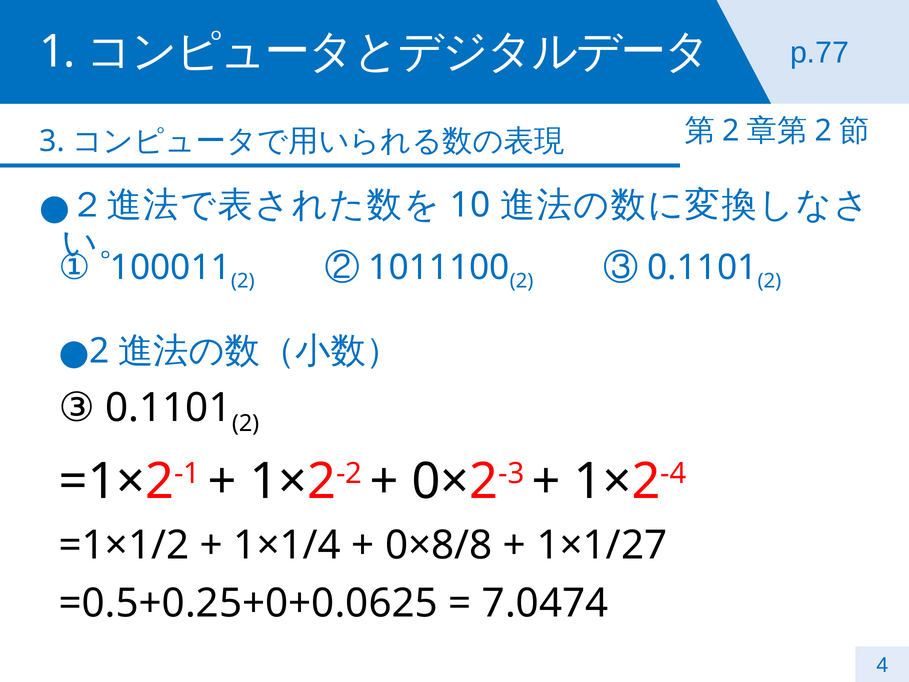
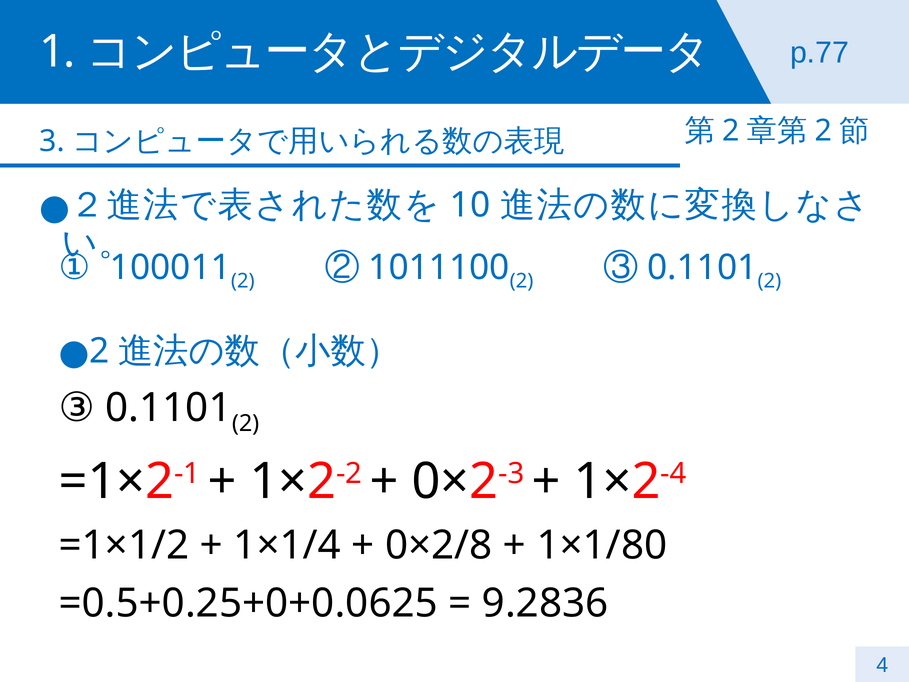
0×8/8: 0×8/8 -> 0×2/8 (439, 545)
1×1/27: 1×1/27 -> 1×1/80 (602, 545)
7.0474: 7.0474 -> 9.2836 (545, 603)
